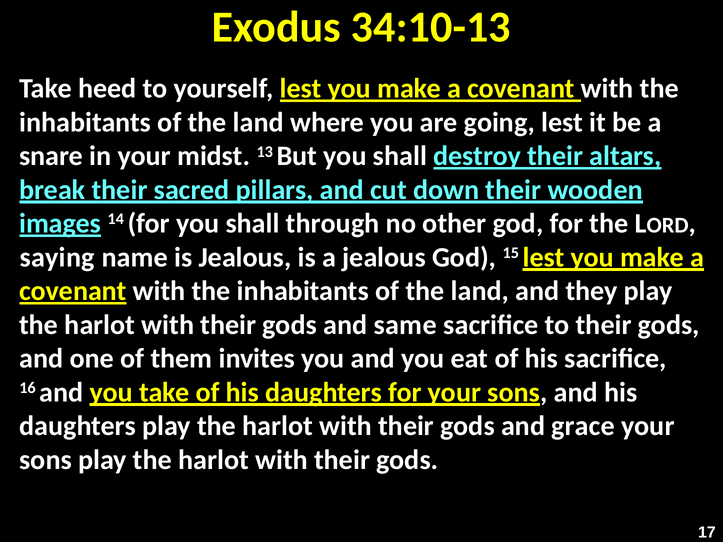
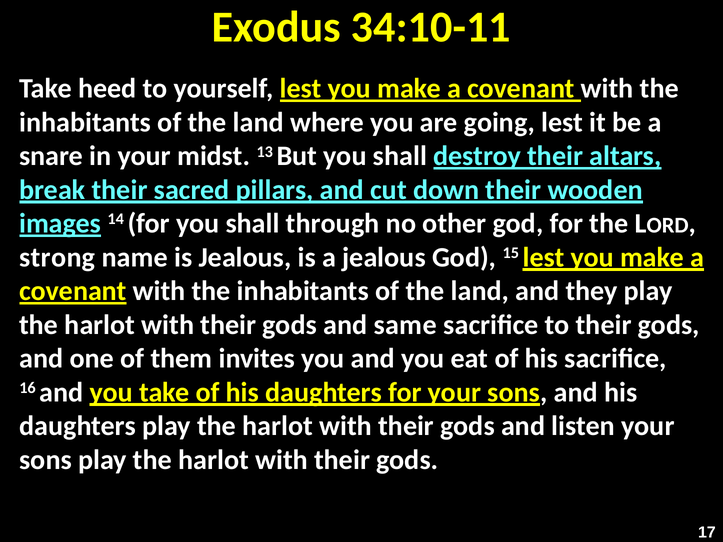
34:10-13: 34:10-13 -> 34:10-11 (431, 27)
saying: saying -> strong (57, 258)
grace: grace -> listen (583, 426)
